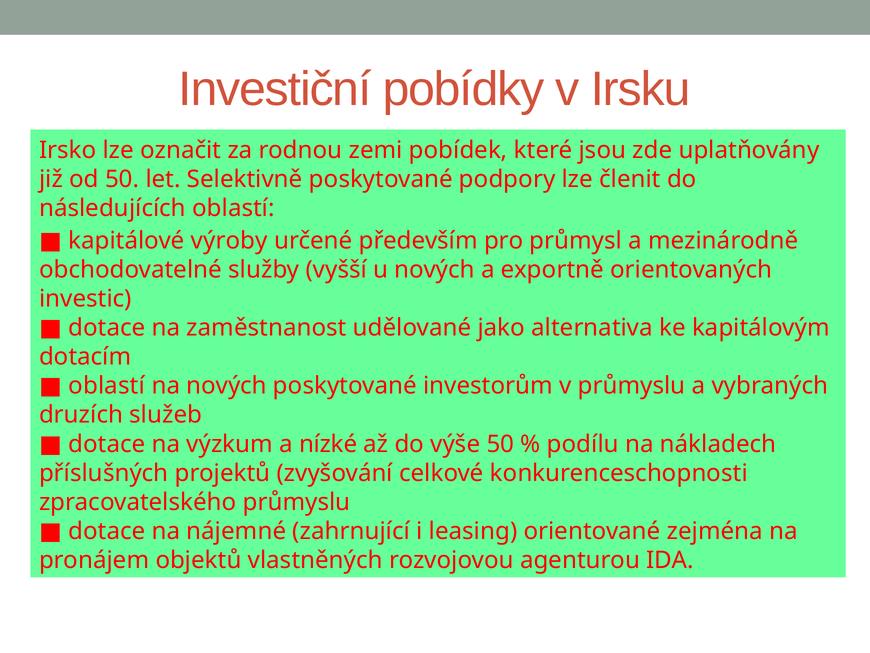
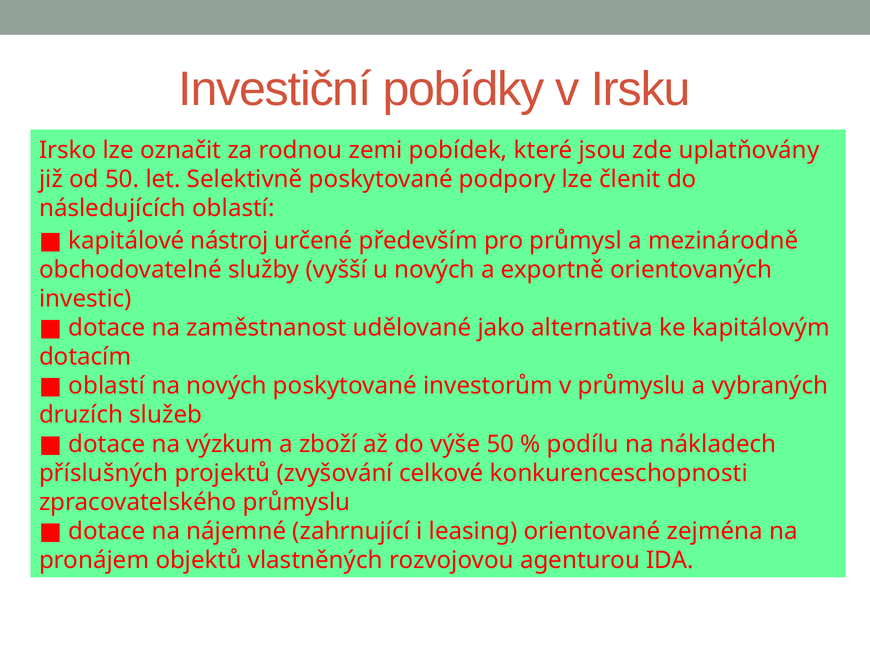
výroby: výroby -> nástroj (229, 241)
nízké: nízké -> zboží (328, 444)
